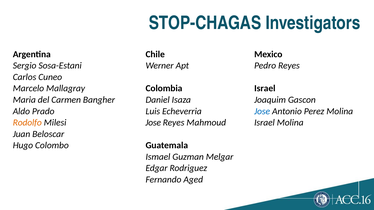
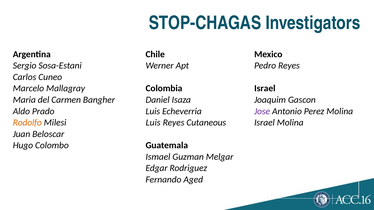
Jose colour: blue -> purple (262, 111)
Jose: Jose -> Luis (153, 123)
Mahmoud: Mahmoud -> Cutaneous (206, 123)
